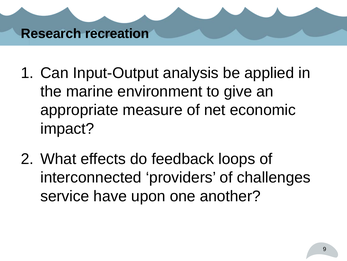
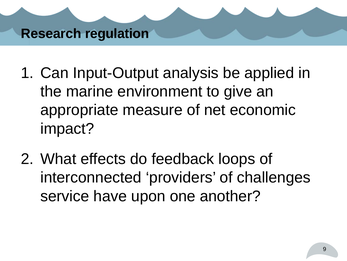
recreation: recreation -> regulation (117, 34)
